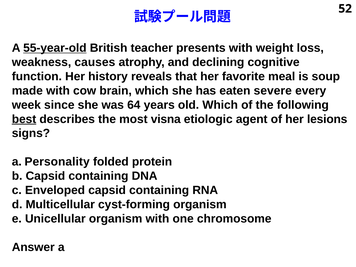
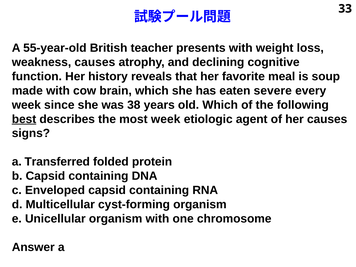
52: 52 -> 33 (345, 9)
55-year-old underline: present -> none (55, 48)
64: 64 -> 38 (134, 105)
most visna: visna -> week (166, 119)
her lesions: lesions -> causes (327, 119)
Personality: Personality -> Transferred (57, 162)
